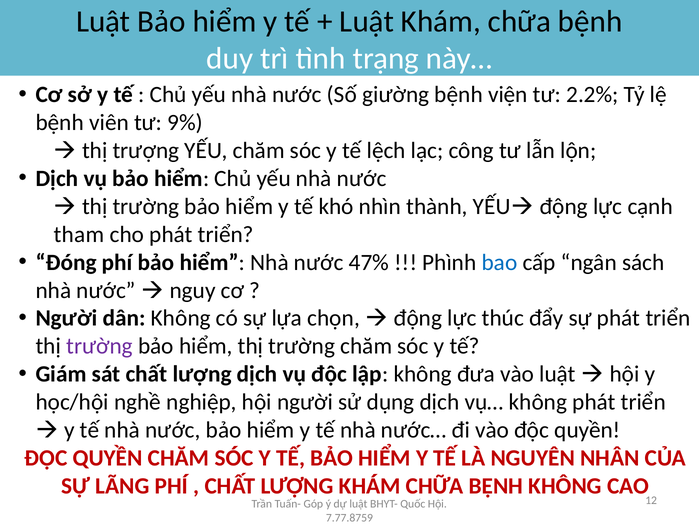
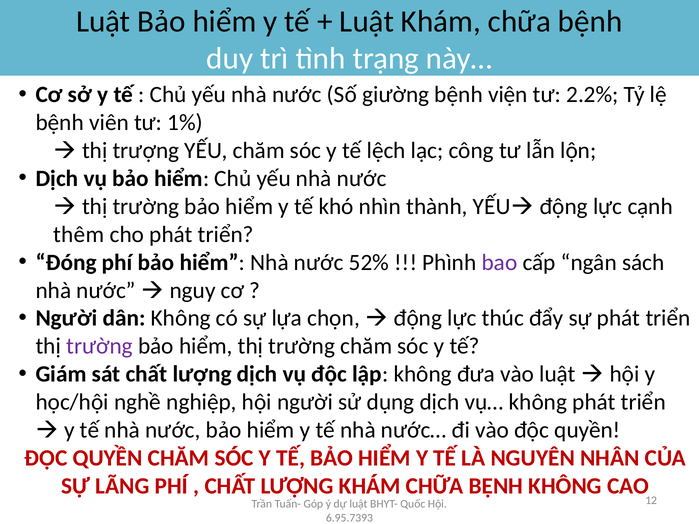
9%: 9% -> 1% (185, 123)
tham: tham -> thêm (79, 235)
47%: 47% -> 52% (369, 263)
bao colour: blue -> purple (500, 263)
7.77.8759: 7.77.8759 -> 6.95.7393 (349, 518)
